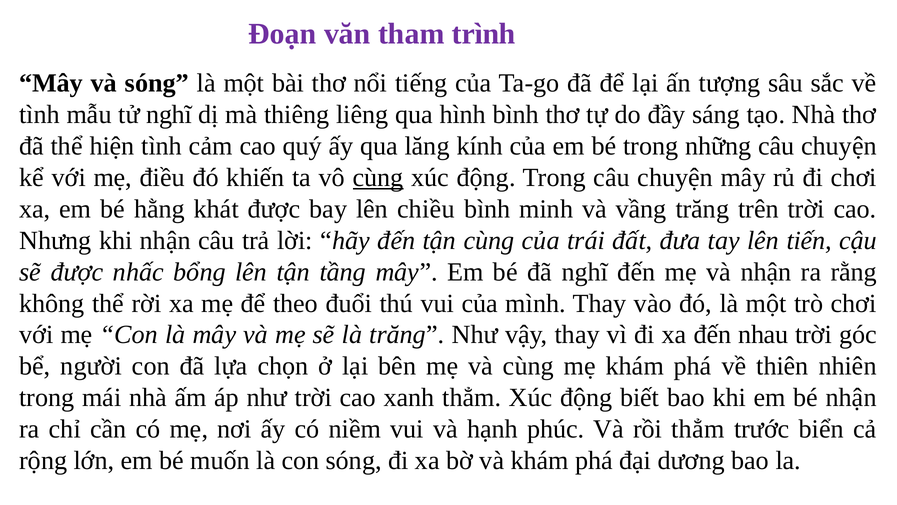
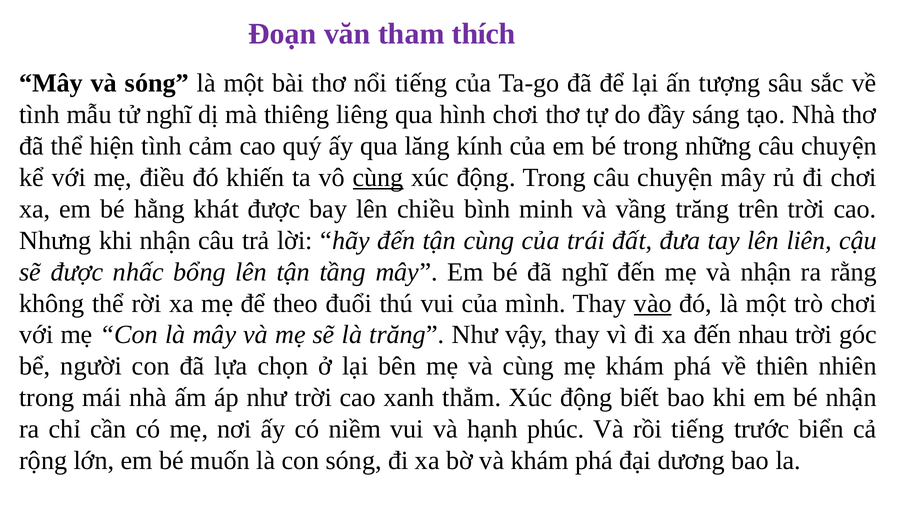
trình: trình -> thích (484, 34)
hình bình: bình -> chơi (516, 115)
tiến: tiến -> liên (809, 240)
vào underline: none -> present (653, 303)
rồi thẳm: thẳm -> tiếng (698, 429)
